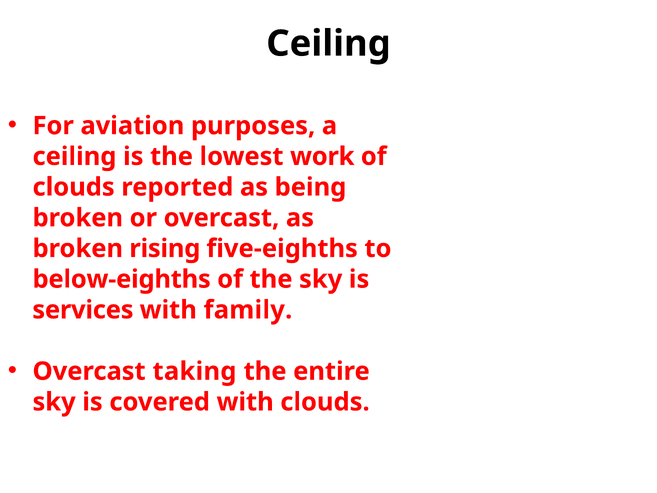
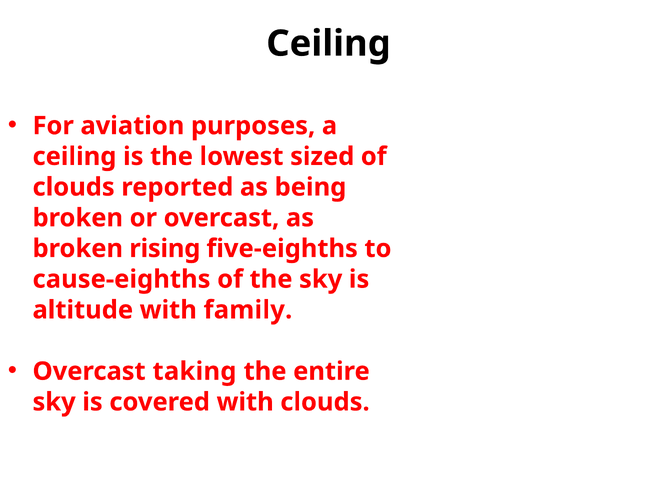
work: work -> sized (322, 156)
below-eighths: below-eighths -> cause-eighths (122, 279)
services: services -> altitude (83, 310)
